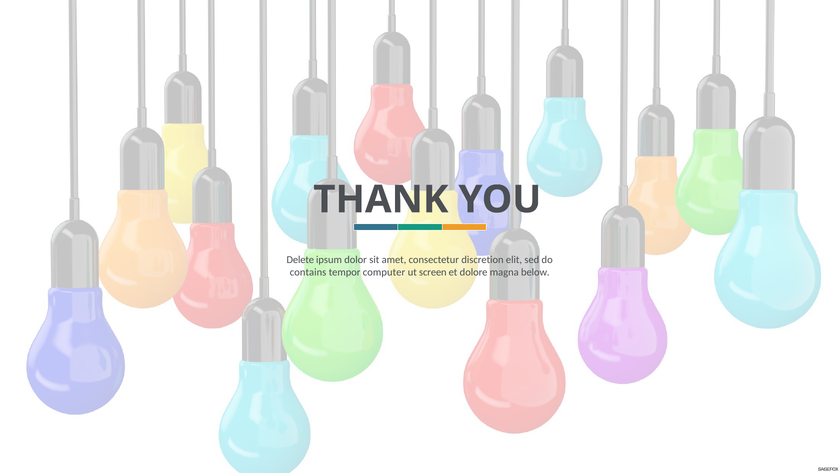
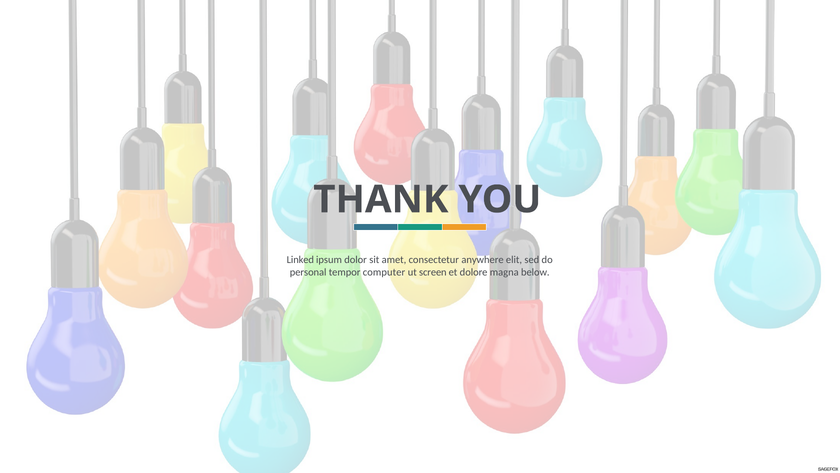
Delete: Delete -> Linked (300, 259)
discretion: discretion -> anywhere (483, 259)
contains: contains -> personal (308, 272)
